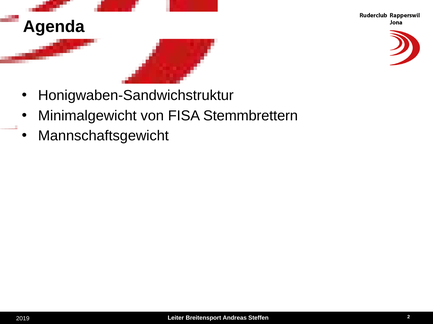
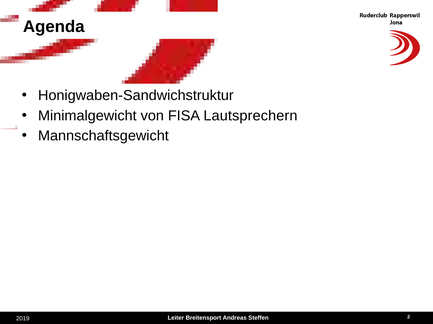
Stemmbrettern: Stemmbrettern -> Lautsprechern (250, 116)
